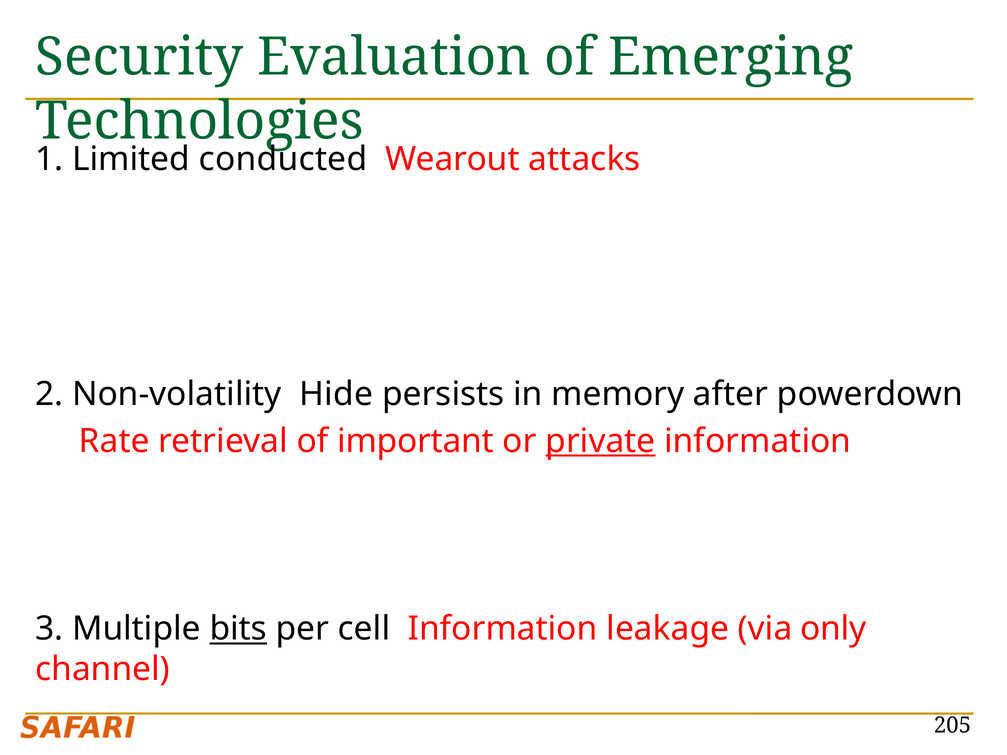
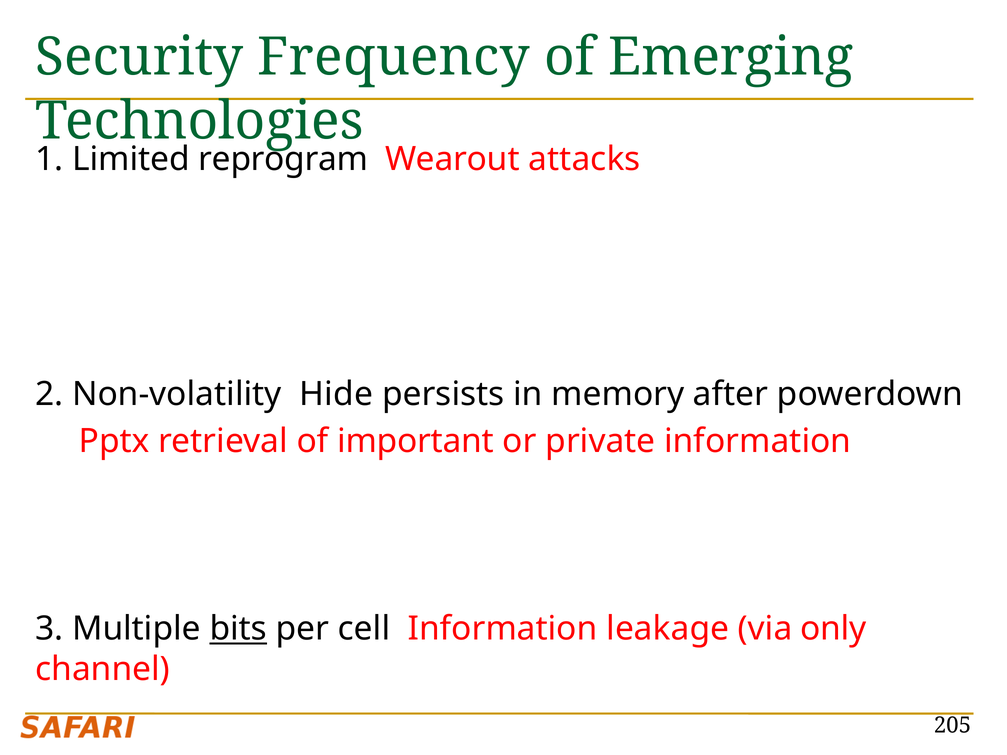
Evaluation: Evaluation -> Frequency (394, 57)
conducted: conducted -> reprogram (283, 159)
Rate: Rate -> Pptx (114, 441)
private underline: present -> none (600, 441)
